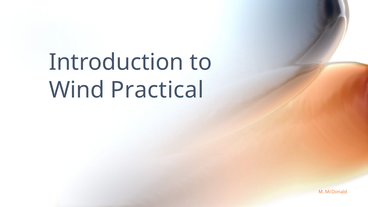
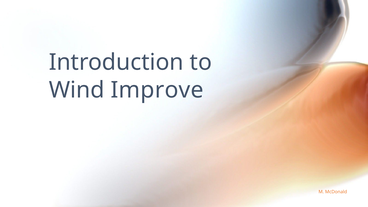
Practical: Practical -> Improve (157, 90)
